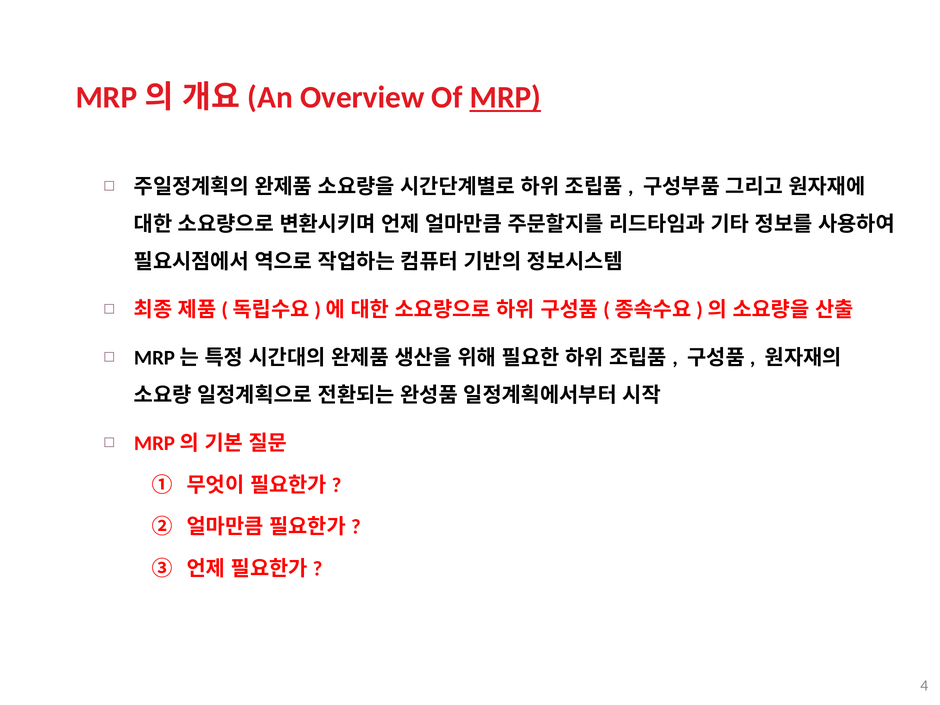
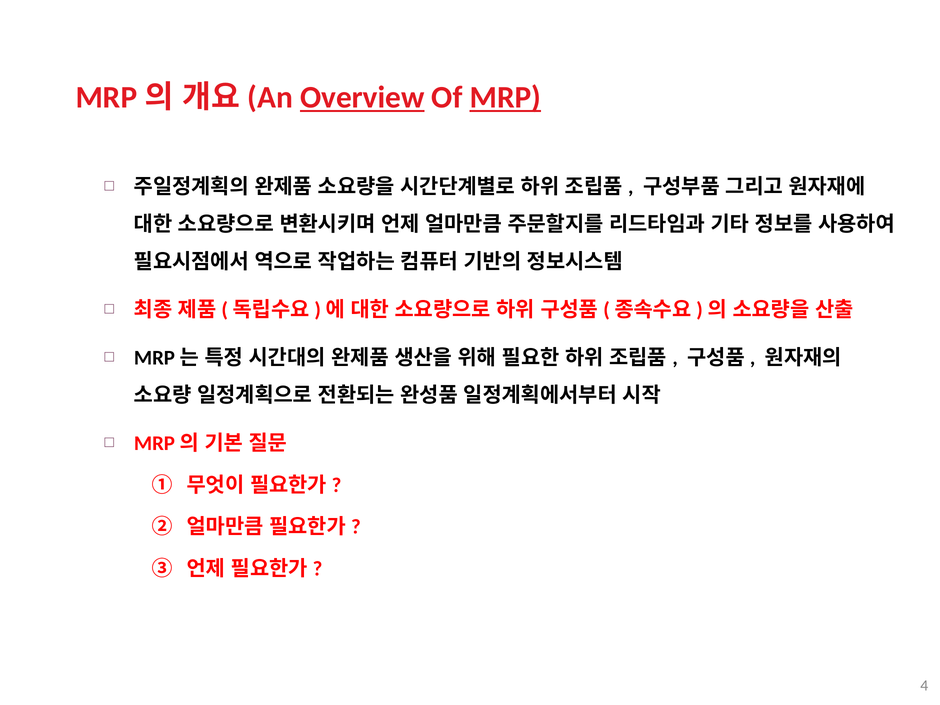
Overview underline: none -> present (362, 97)
